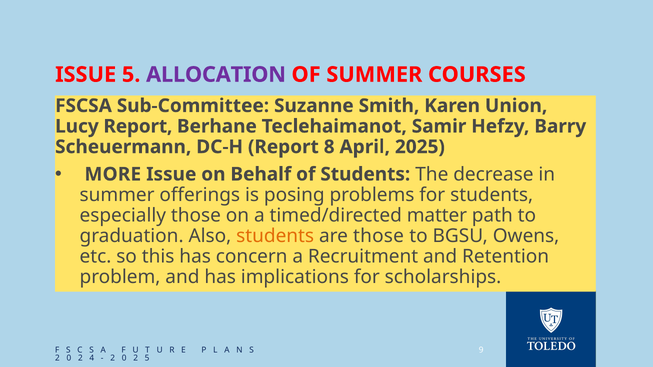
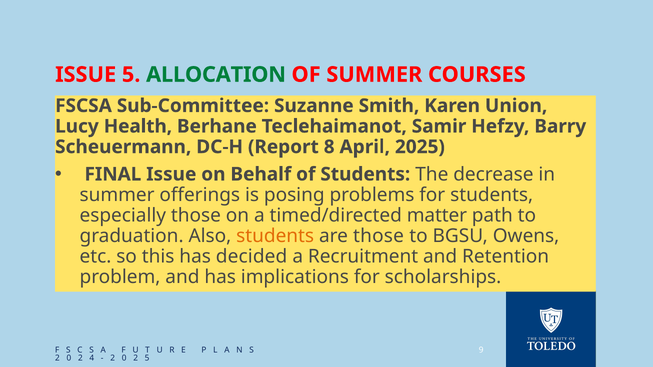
ALLOCATION colour: purple -> green (216, 75)
Lucy Report: Report -> Health (138, 126)
MORE: MORE -> FINAL (113, 174)
concern: concern -> decided (252, 257)
